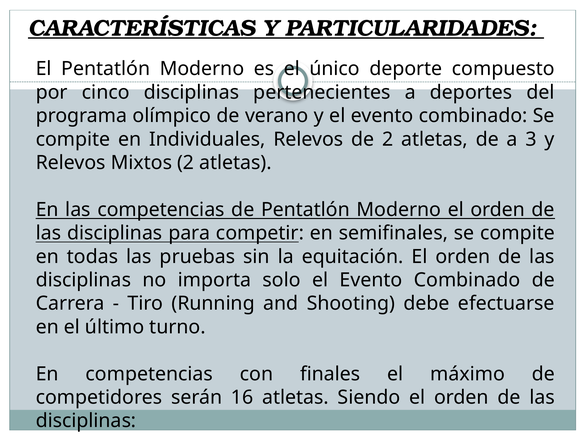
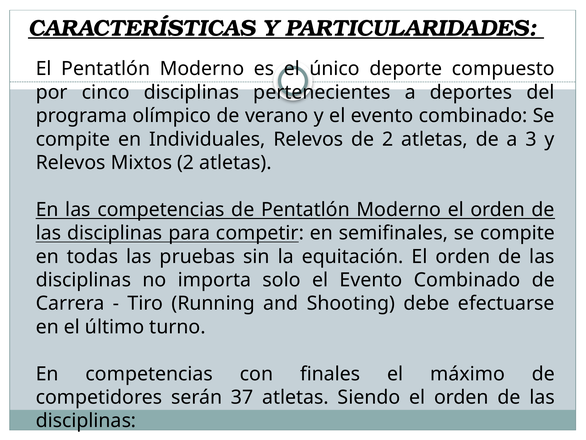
16: 16 -> 37 (242, 397)
